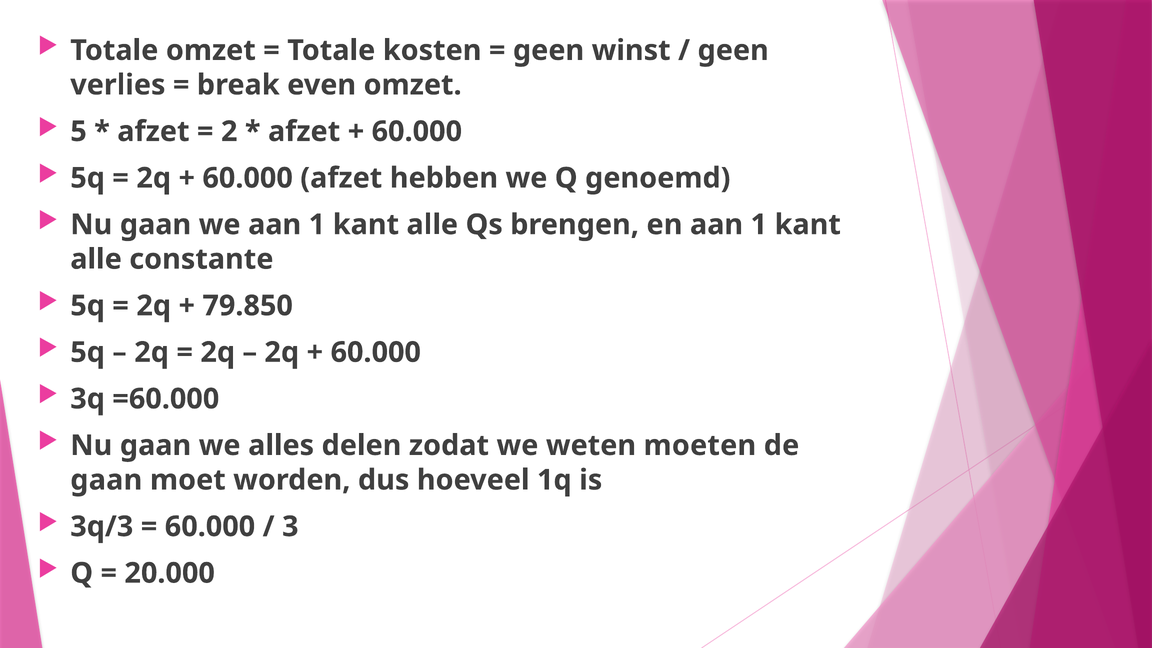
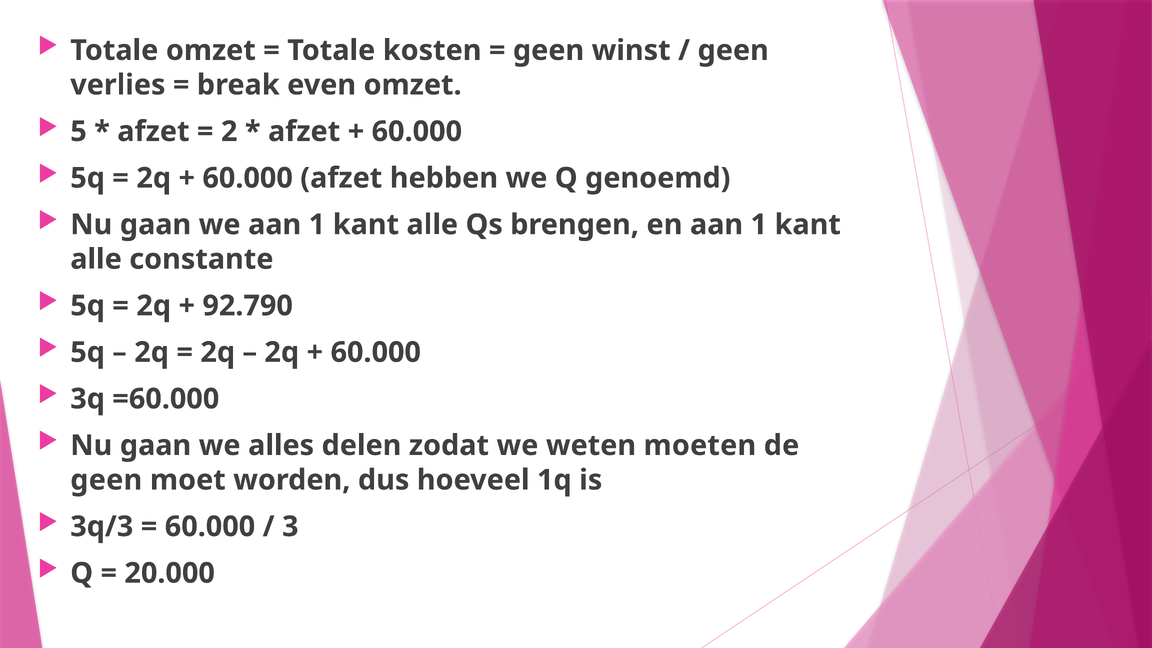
79.850: 79.850 -> 92.790 (248, 306)
gaan: gaan -> geen (106, 480)
